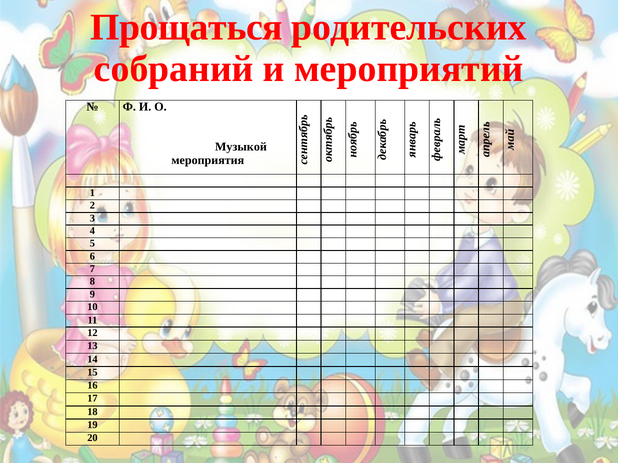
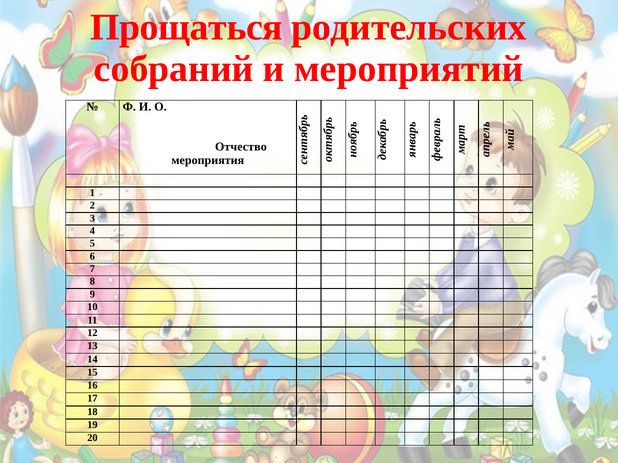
Музыкой: Музыкой -> Отчество (241, 147)
